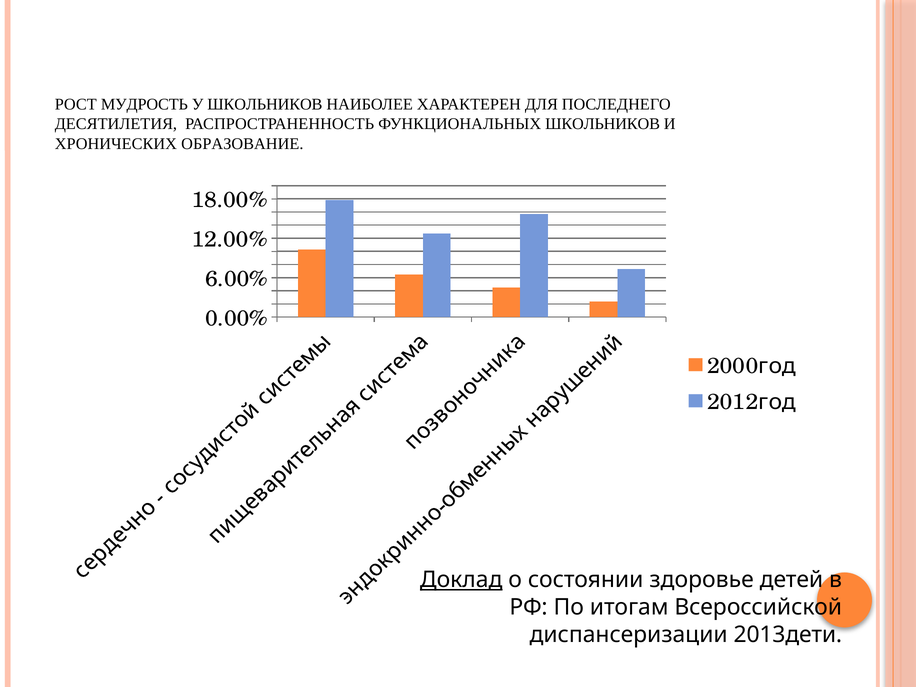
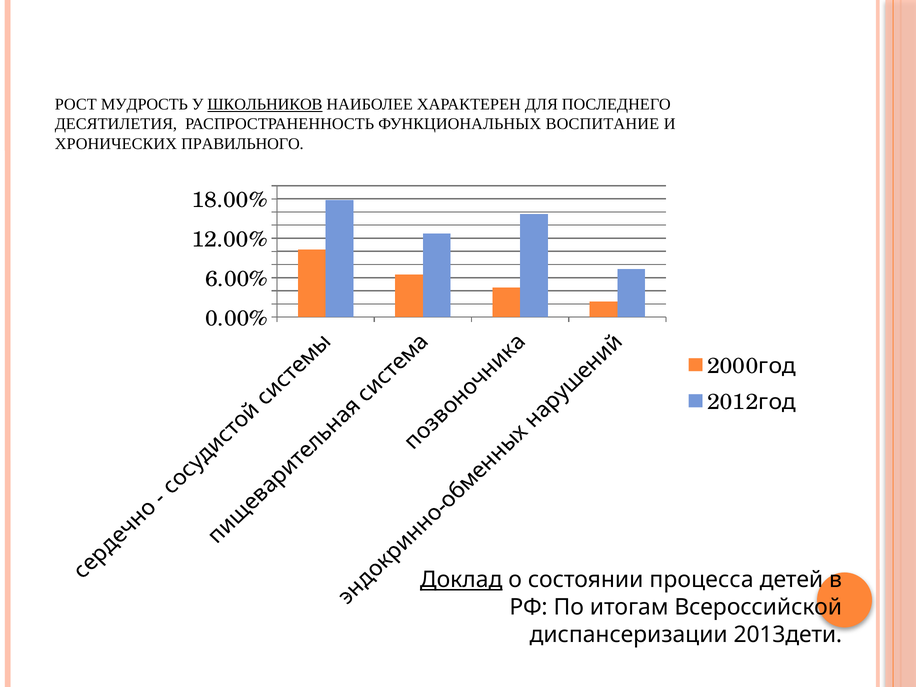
ШКОЛЬНИКОВ underline: none -> present (265, 105)
ФУНКЦИОНАЛЬНЫХ ШКОЛЬНИКОВ: ШКОЛЬНИКОВ -> ВОСПИТАНИЕ (602, 124)
ОБРАЗОВАНИЕ: ОБРАЗОВАНИЕ -> ПРАВИЛЬНОГО (242, 144)
здоровье: здоровье -> процесса (702, 580)
